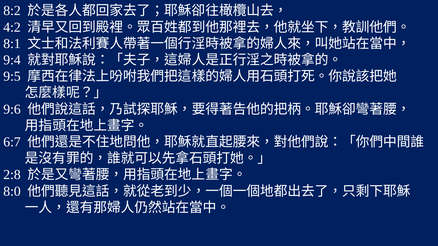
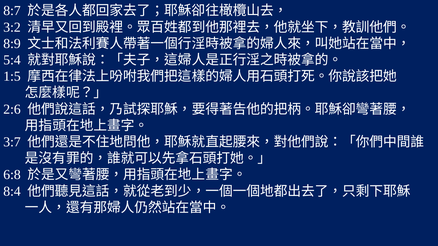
8:2: 8:2 -> 8:7 (12, 11)
4:2: 4:2 -> 3:2 (12, 27)
8:1: 8:1 -> 8:9 (12, 44)
9:4: 9:4 -> 5:4 (12, 60)
9:5: 9:5 -> 1:5 (12, 77)
9:6: 9:6 -> 2:6 (12, 109)
6:7: 6:7 -> 3:7 (12, 142)
2:8: 2:8 -> 6:8 (12, 175)
8:0: 8:0 -> 8:4 (12, 191)
